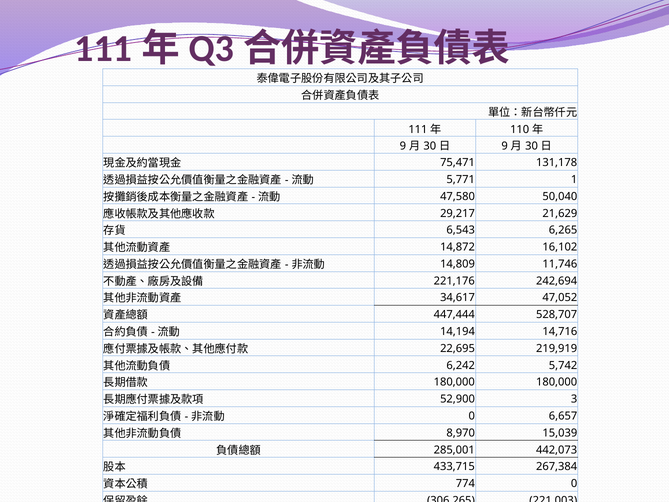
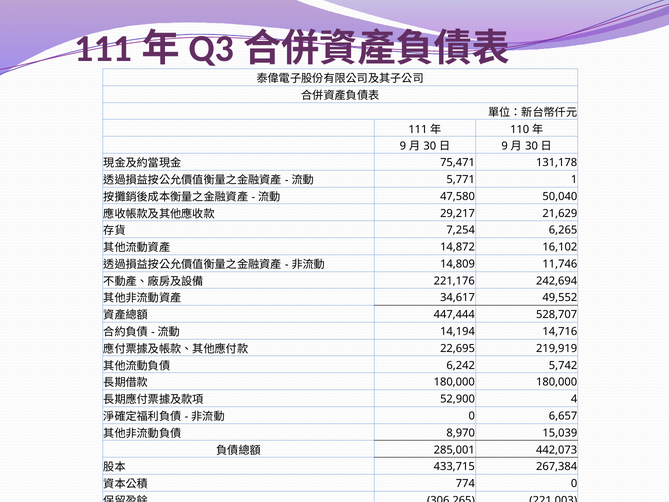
6,543: 6,543 -> 7,254 (461, 230)
47,052: 47,052 -> 49,552 (560, 298)
3: 3 -> 4 (574, 399)
